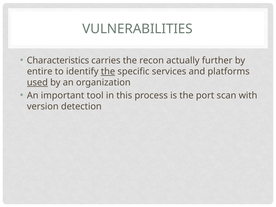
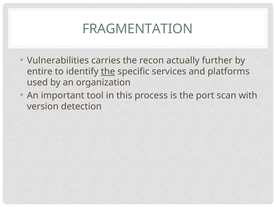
VULNERABILITIES: VULNERABILITIES -> FRAGMENTATION (138, 29)
Characteristics: Characteristics -> Vulnerabilities (58, 60)
used underline: present -> none (37, 83)
